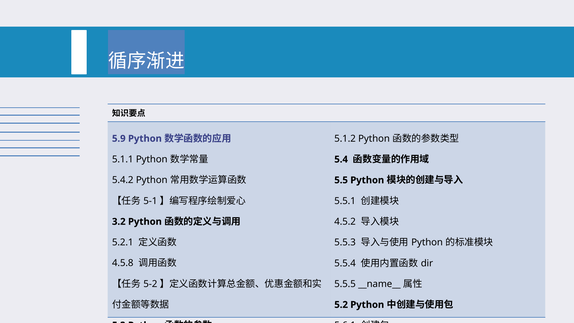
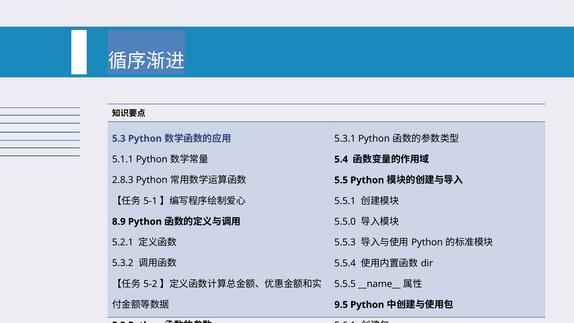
5.1.2: 5.1.2 -> 5.3.1 (345, 139)
5.9: 5.9 -> 5.3 (119, 138)
5.4.2: 5.4.2 -> 2.8.3 (123, 180)
4.5.2: 4.5.2 -> 5.5.0 (345, 222)
3.2: 3.2 -> 8.9 (119, 221)
4.5.8: 4.5.8 -> 5.3.2 (123, 263)
5.2: 5.2 -> 9.5 (341, 305)
